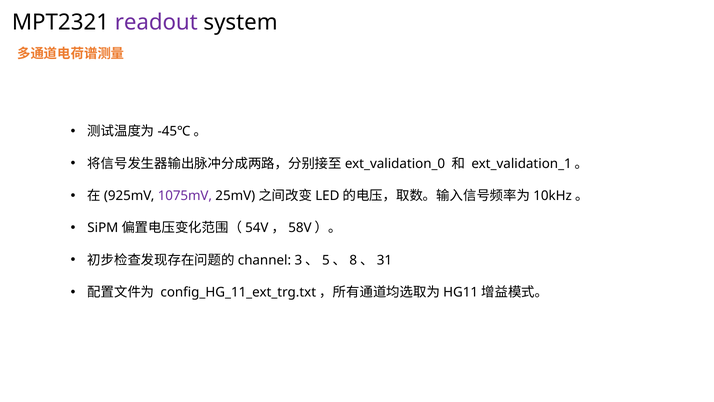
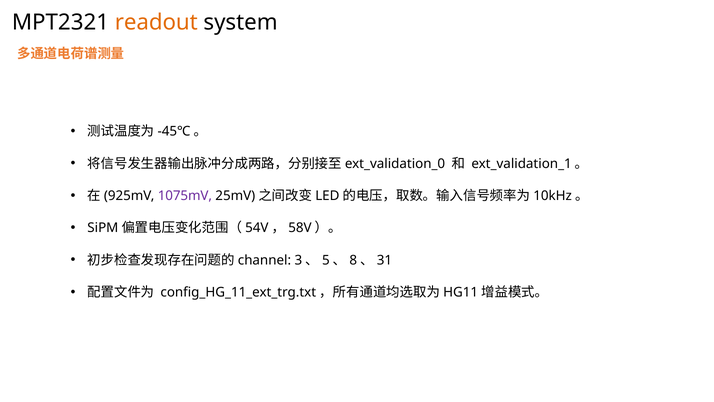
readout colour: purple -> orange (156, 22)
